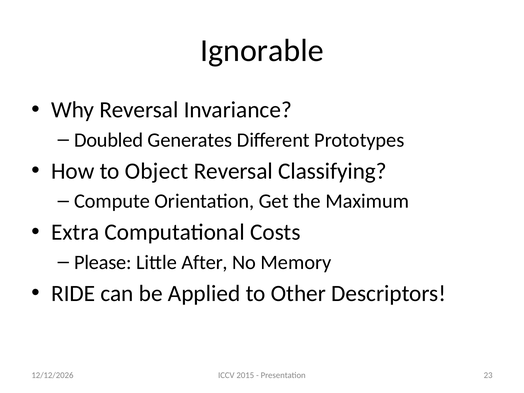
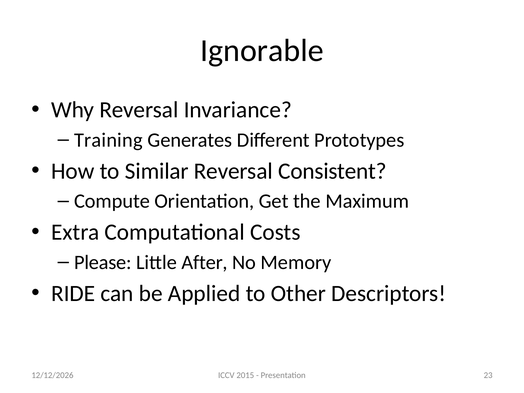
Doubled: Doubled -> Training (108, 140)
Object: Object -> Similar (157, 171)
Classifying: Classifying -> Consistent (332, 171)
